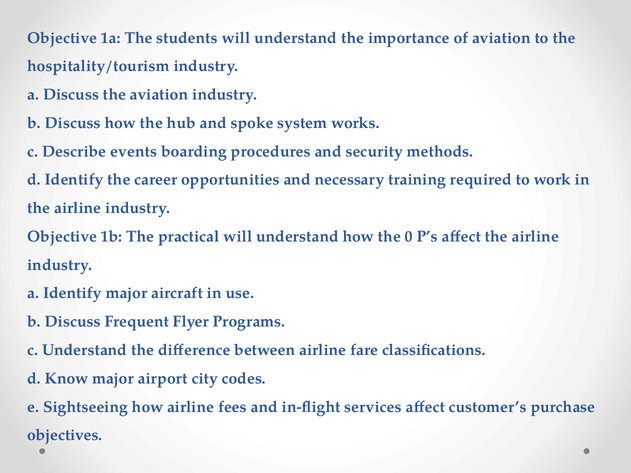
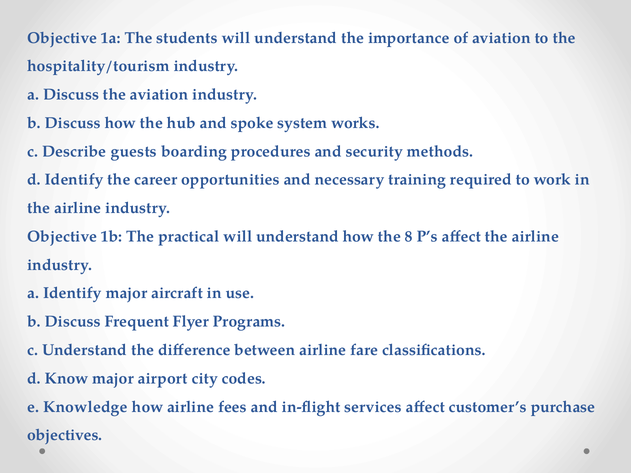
events: events -> guests (134, 151)
0: 0 -> 8 (409, 237)
Sightseeing: Sightseeing -> Knowledge (85, 407)
